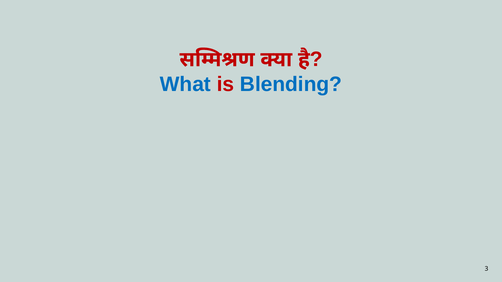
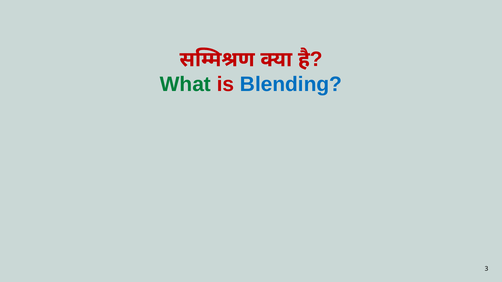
What colour: blue -> green (185, 85)
